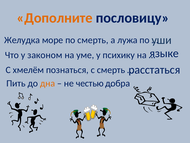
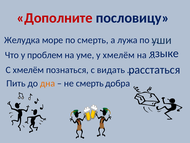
Дополните colour: orange -> red (55, 18)
законом: законом -> проблем (45, 55)
у психику: психику -> хмелём (119, 55)
с смерть: смерть -> видать (111, 70)
не честью: честью -> смерть (90, 83)
